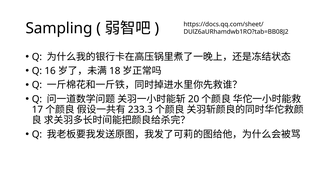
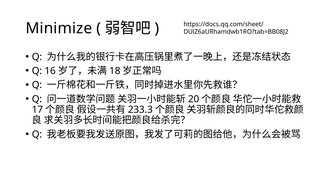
Sampling: Sampling -> Minimize (59, 28)
